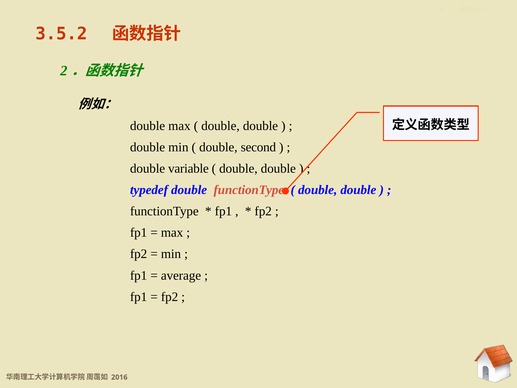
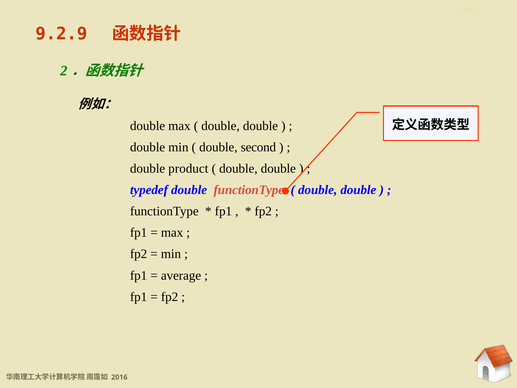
3.5.2: 3.5.2 -> 9.2.9 (61, 34)
variable: variable -> product (188, 168)
